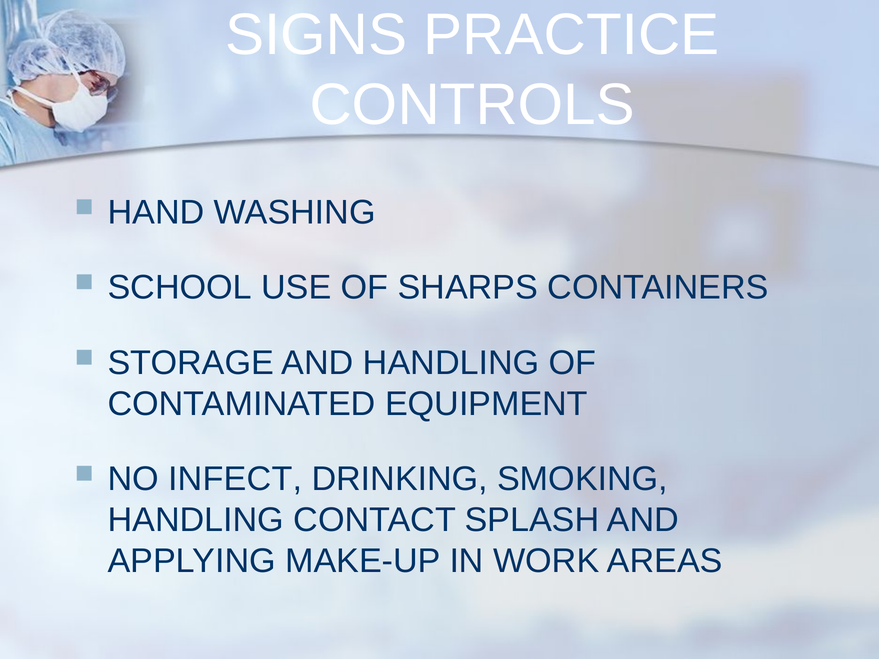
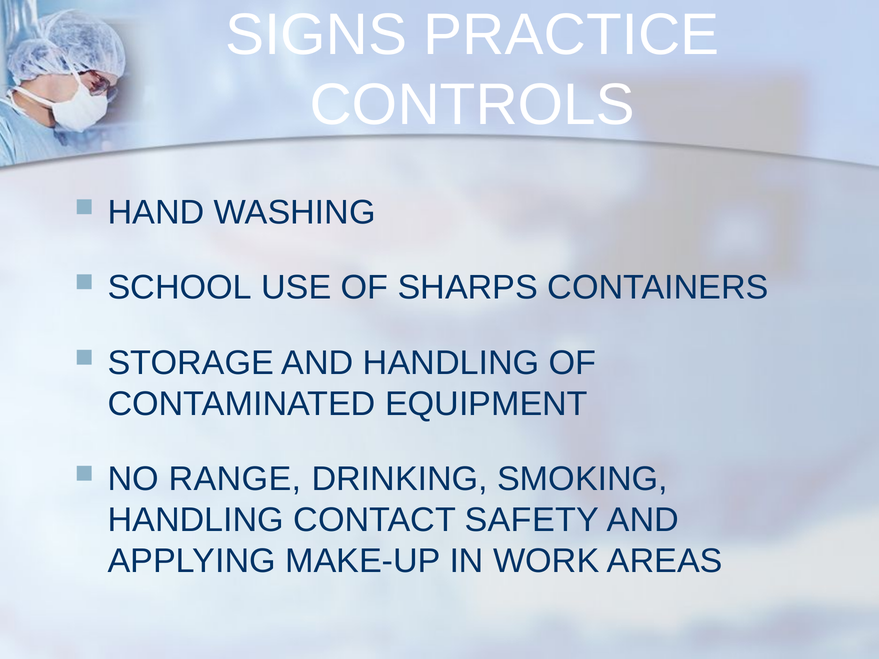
INFECT: INFECT -> RANGE (235, 479)
SPLASH: SPLASH -> SAFETY (532, 520)
